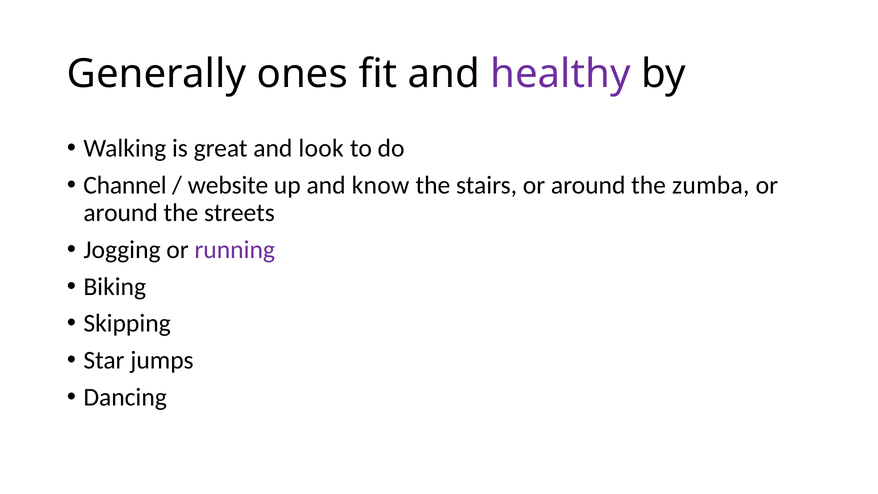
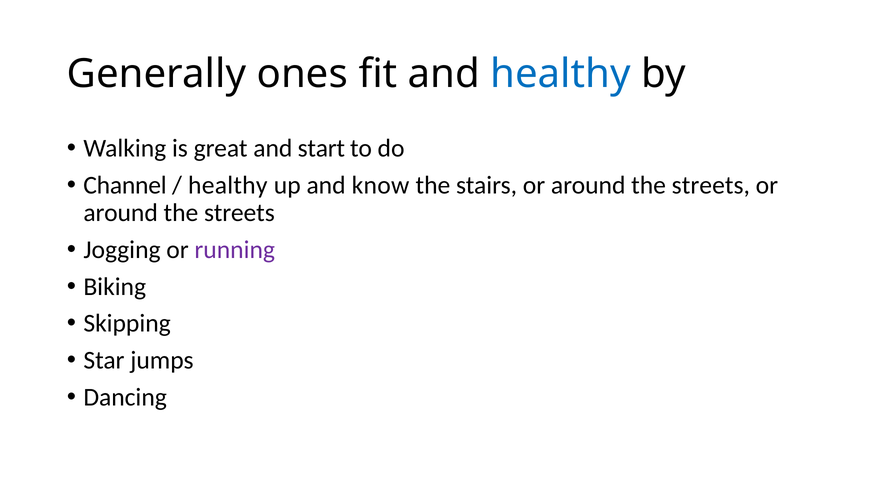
healthy colour: purple -> blue (561, 74)
look: look -> start (321, 148)
website: website -> healthy (228, 185)
zumba: zumba -> streets (711, 185)
